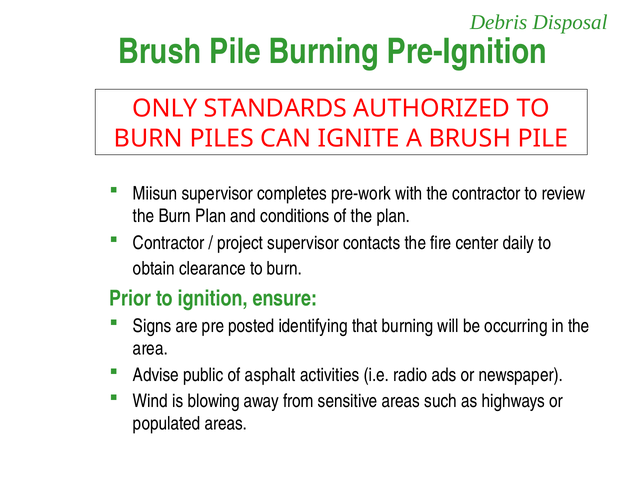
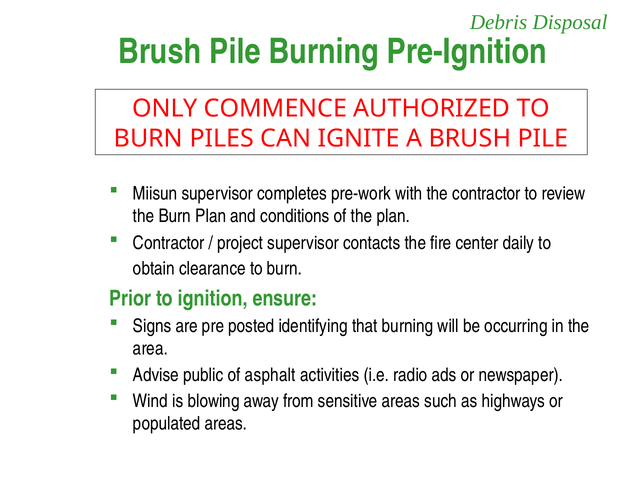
STANDARDS: STANDARDS -> COMMENCE (276, 109)
